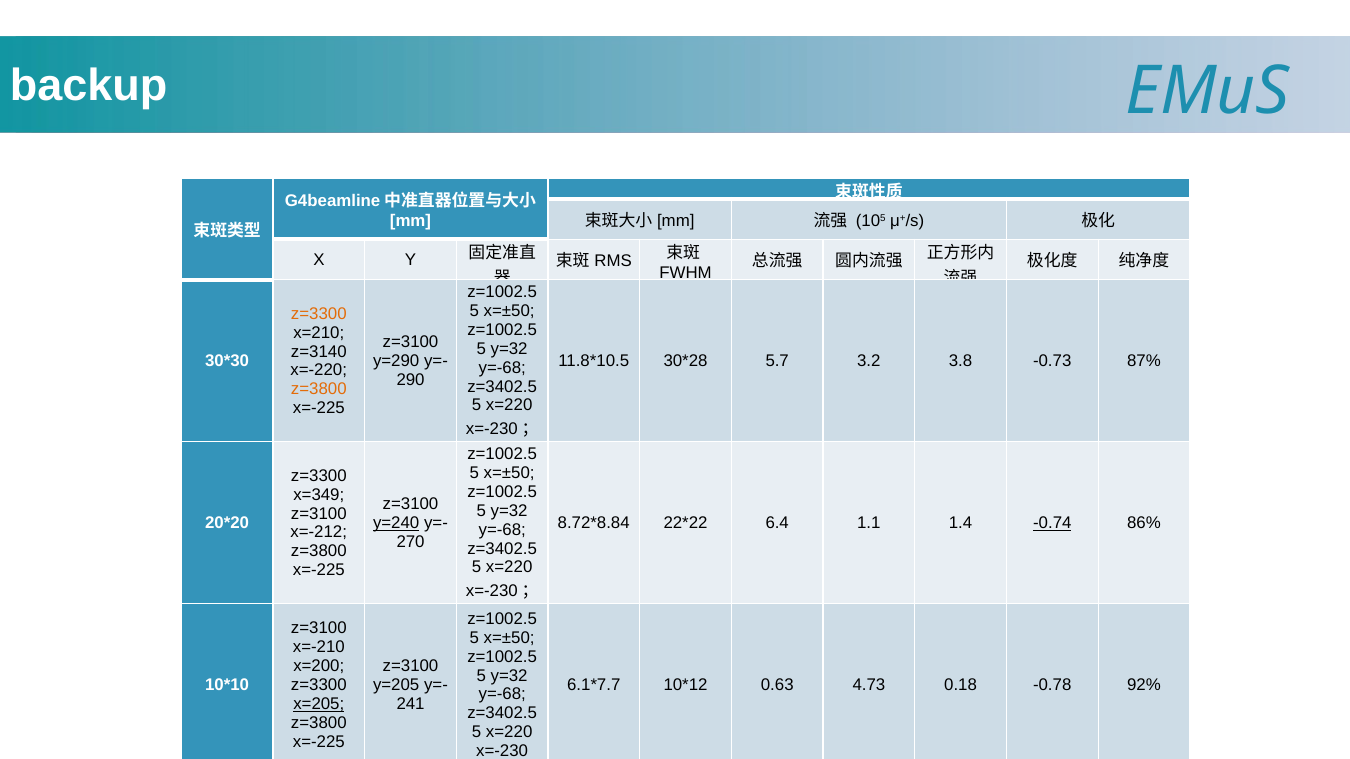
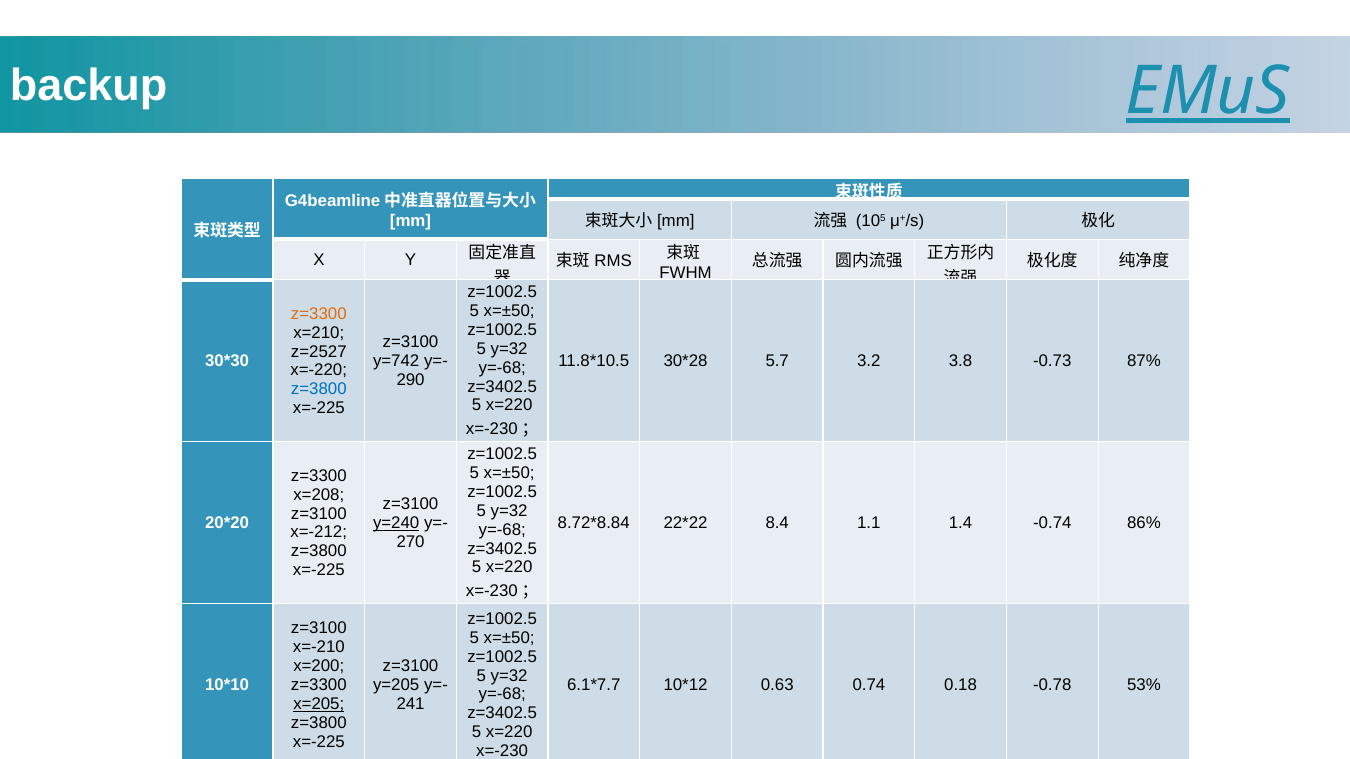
EMuS underline: none -> present (1208, 92)
z=3140: z=3140 -> z=2527 (319, 352)
y=290: y=290 -> y=742 (396, 361)
z=3800 colour: orange -> blue (319, 390)
x=349: x=349 -> x=208 (319, 495)
6.4: 6.4 -> 8.4 (777, 523)
-0.74 underline: present -> none (1052, 523)
4.73: 4.73 -> 0.74 (869, 685)
92%: 92% -> 53% (1144, 685)
